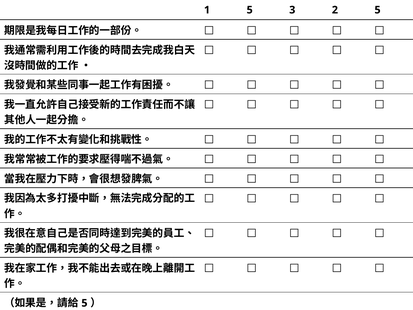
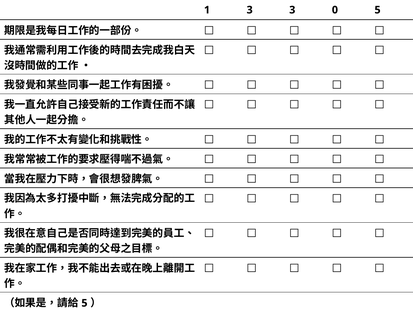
1 5: 5 -> 3 (250, 10)
2: 2 -> 0 (335, 10)
